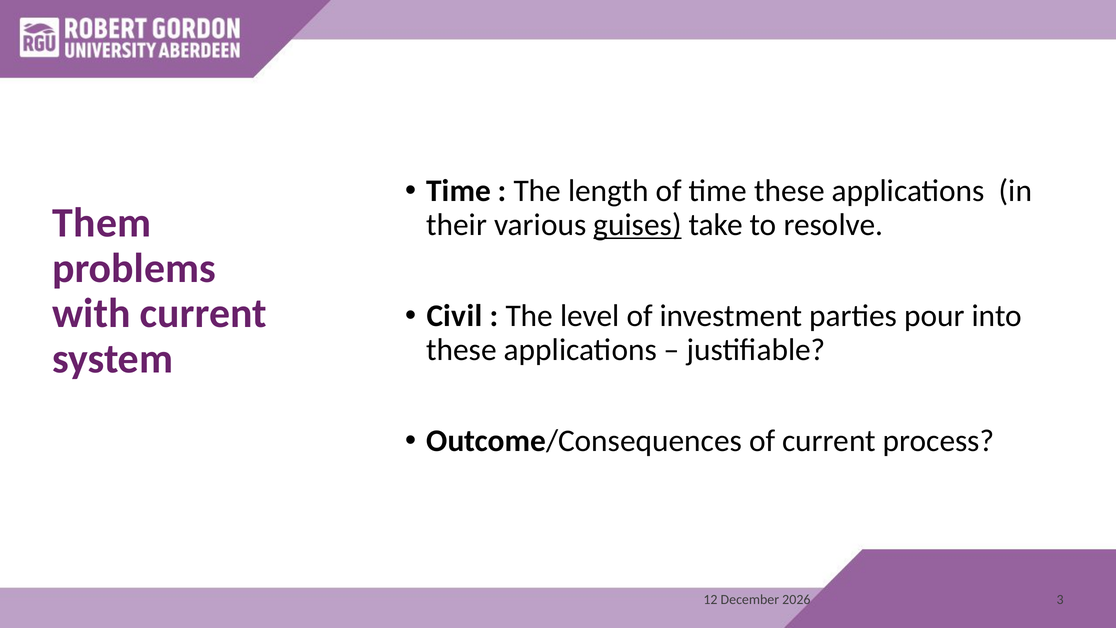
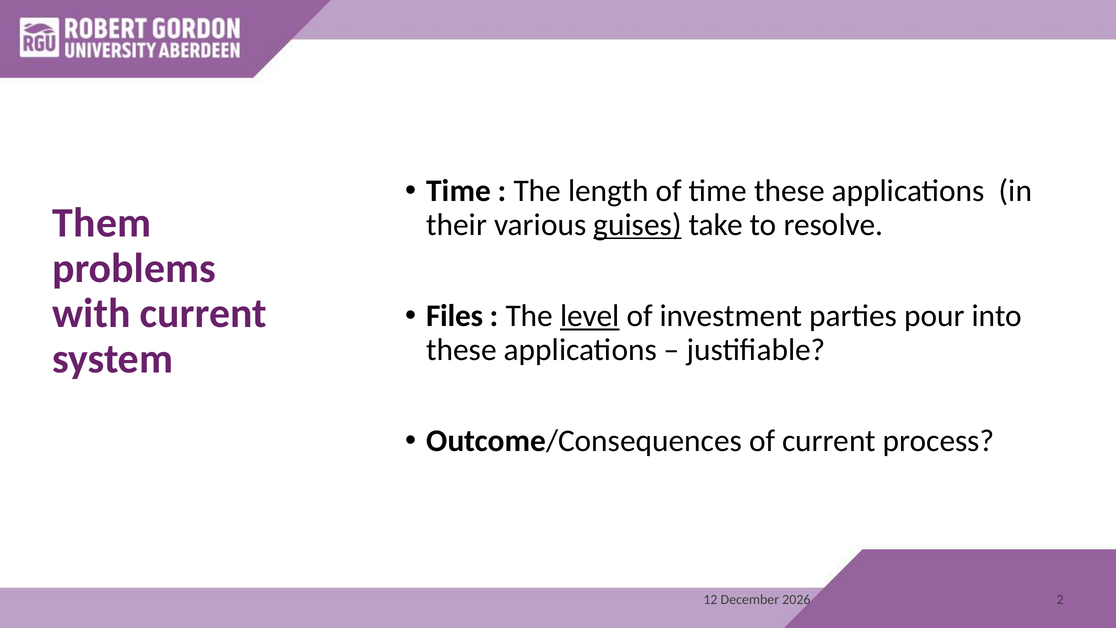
Civil: Civil -> Files (455, 316)
level underline: none -> present (590, 316)
3: 3 -> 2 (1060, 599)
